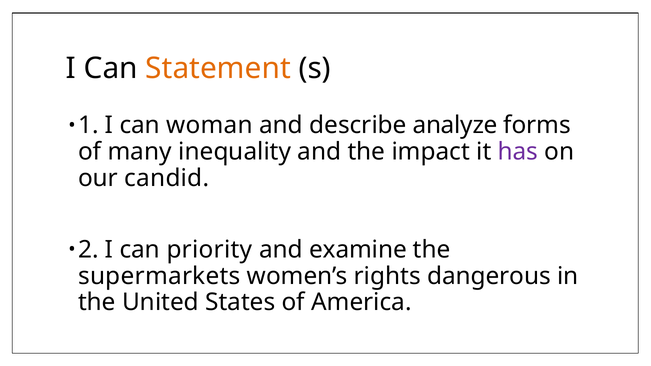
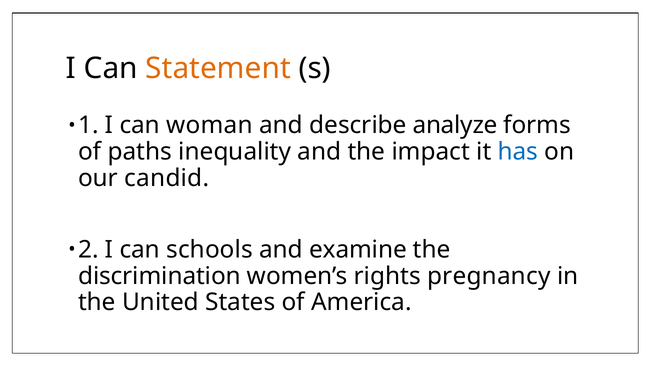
many: many -> paths (140, 152)
has colour: purple -> blue (518, 152)
priority: priority -> schools (210, 250)
supermarkets: supermarkets -> discrimination (159, 276)
dangerous: dangerous -> pregnancy (489, 276)
